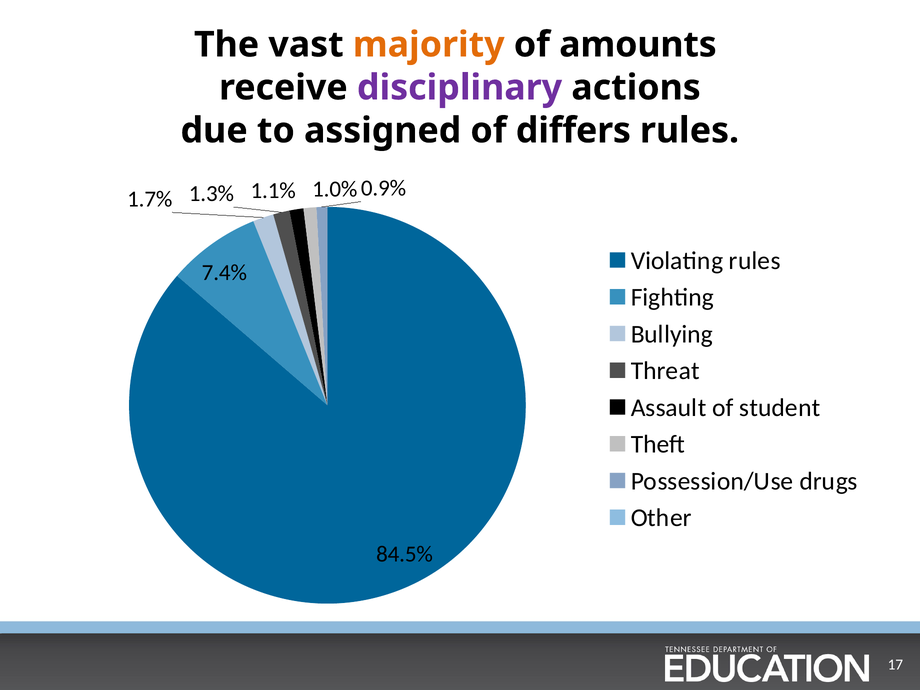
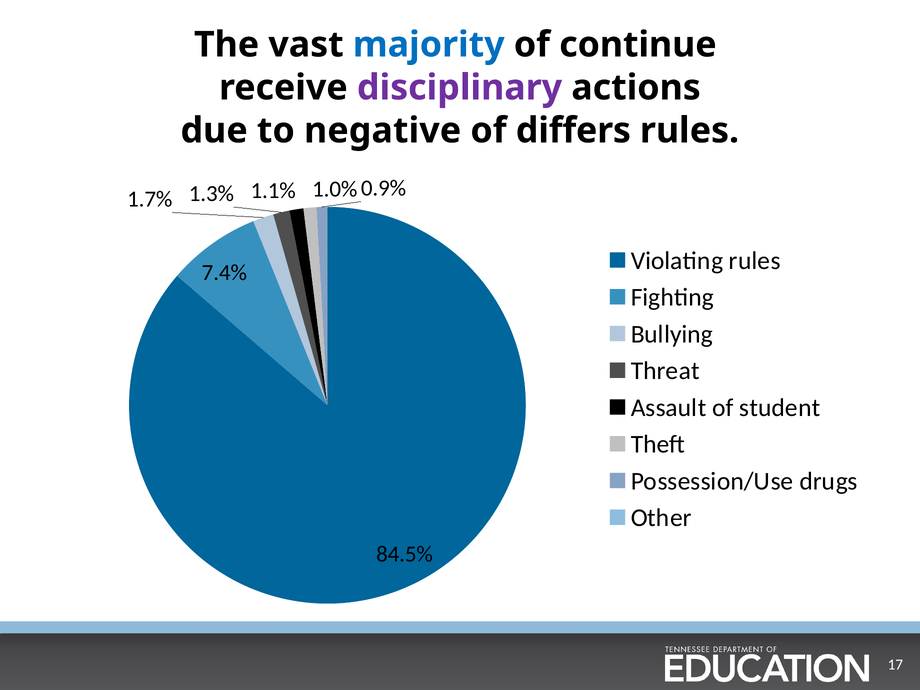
majority colour: orange -> blue (429, 45)
amounts: amounts -> continue (638, 45)
assigned: assigned -> negative (383, 131)
